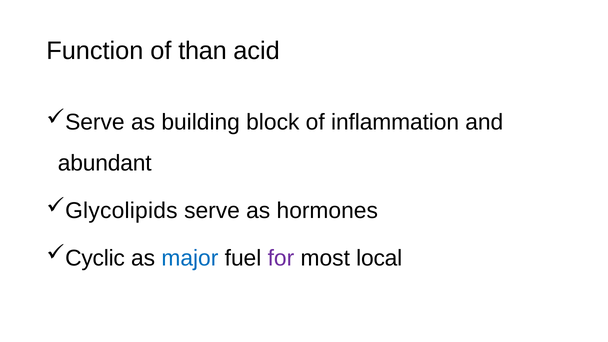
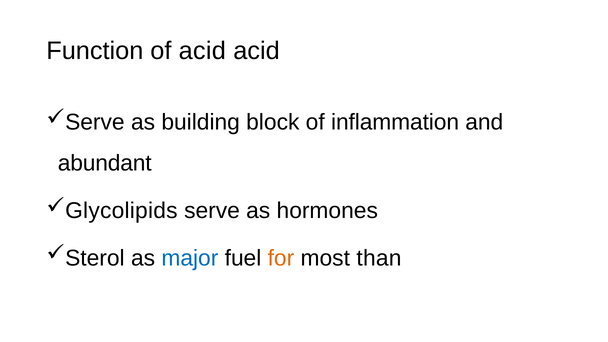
of than: than -> acid (202, 51)
Cyclic: Cyclic -> Sterol (95, 258)
for colour: purple -> orange (281, 258)
local: local -> than (379, 258)
